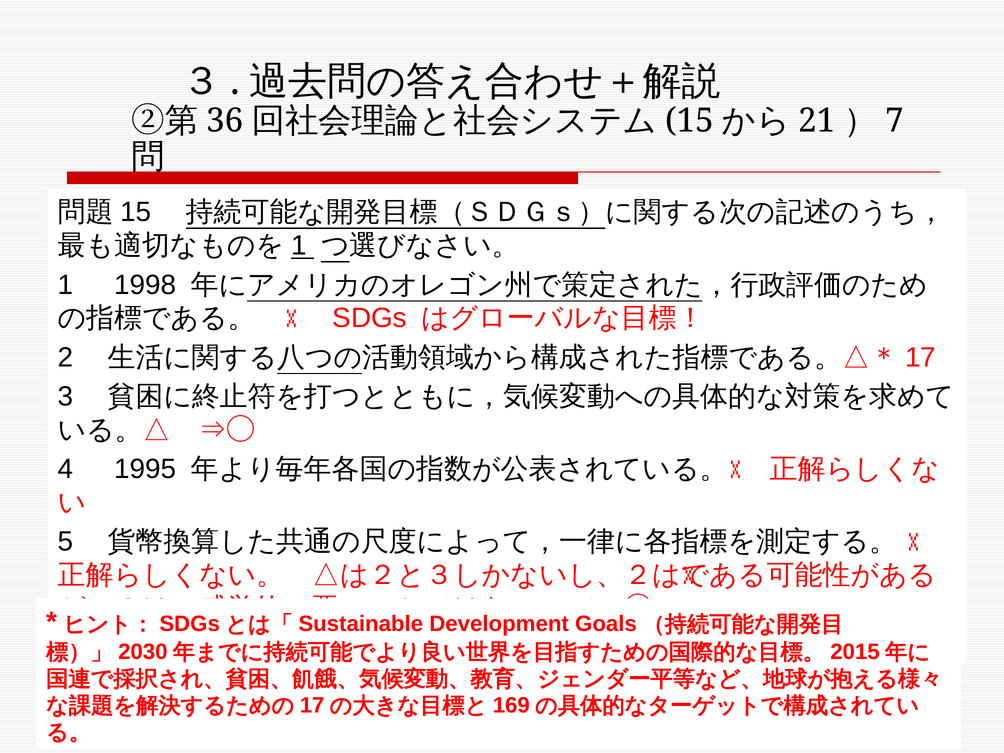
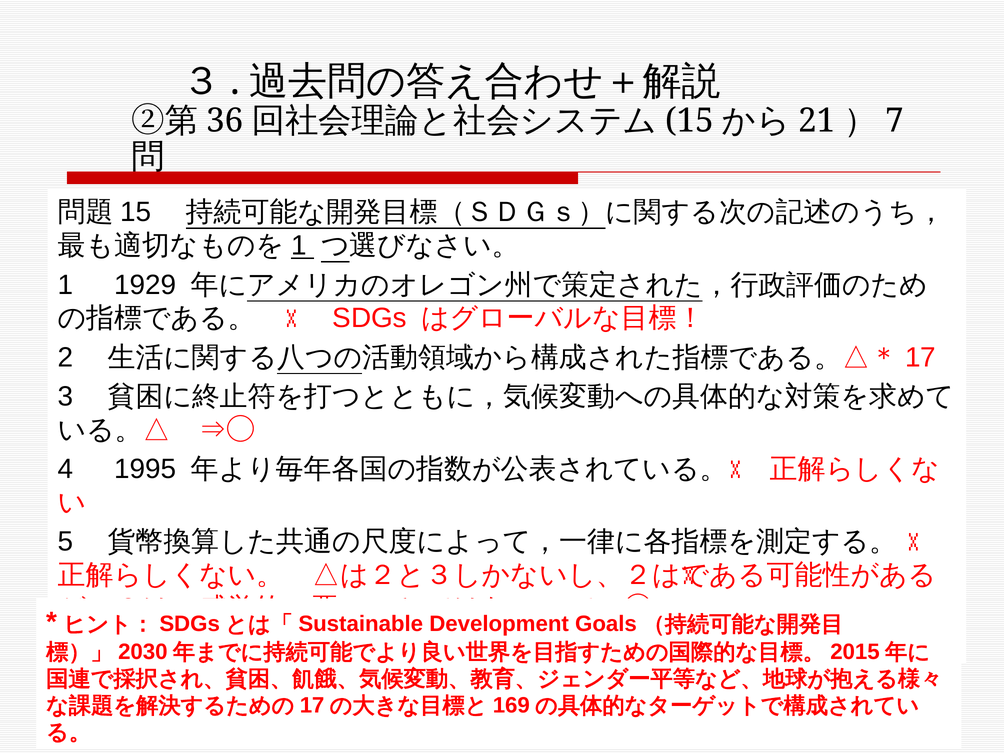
1998: 1998 -> 1929 (145, 285)
